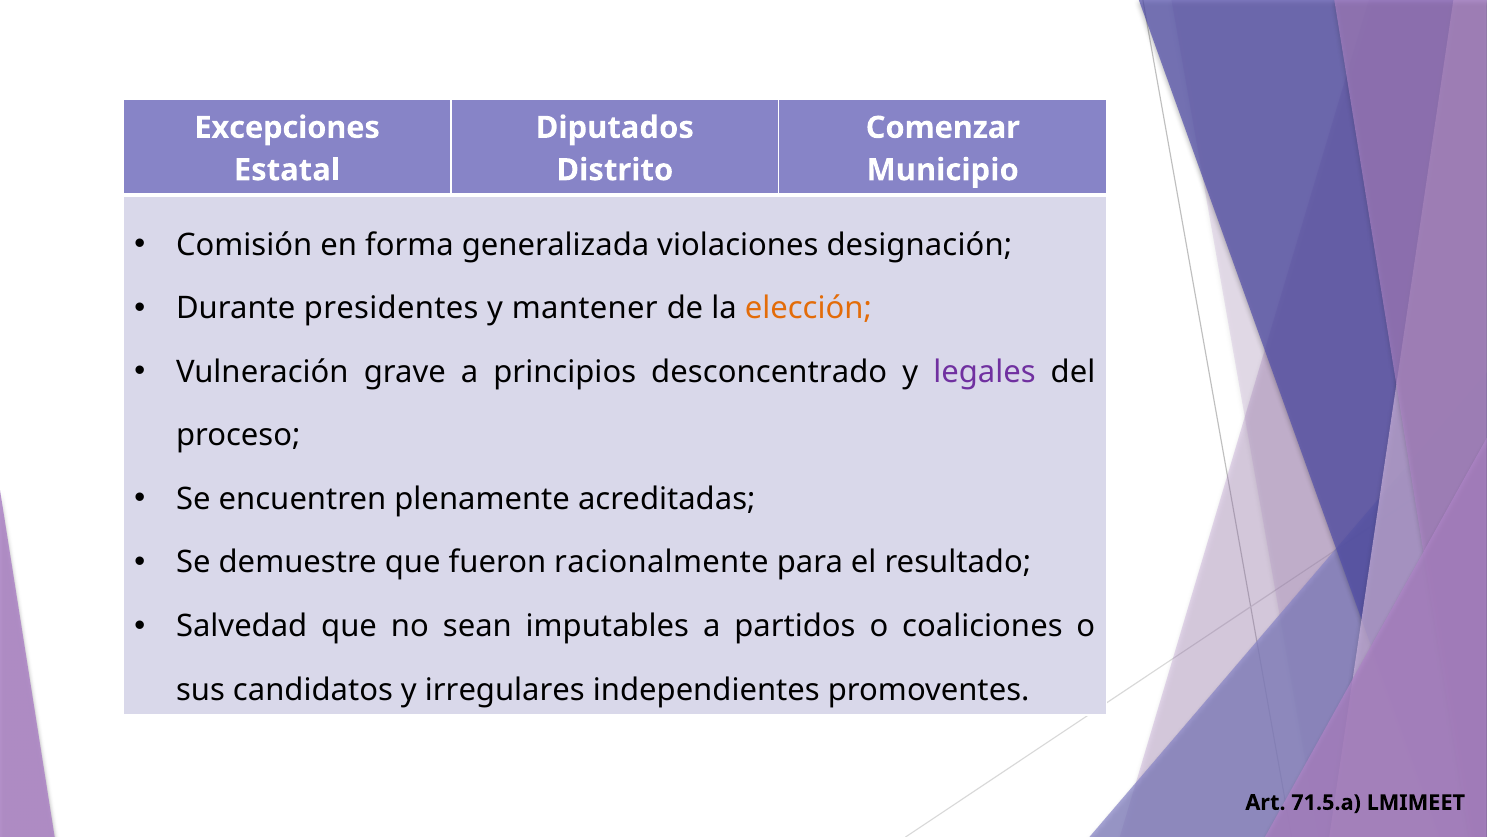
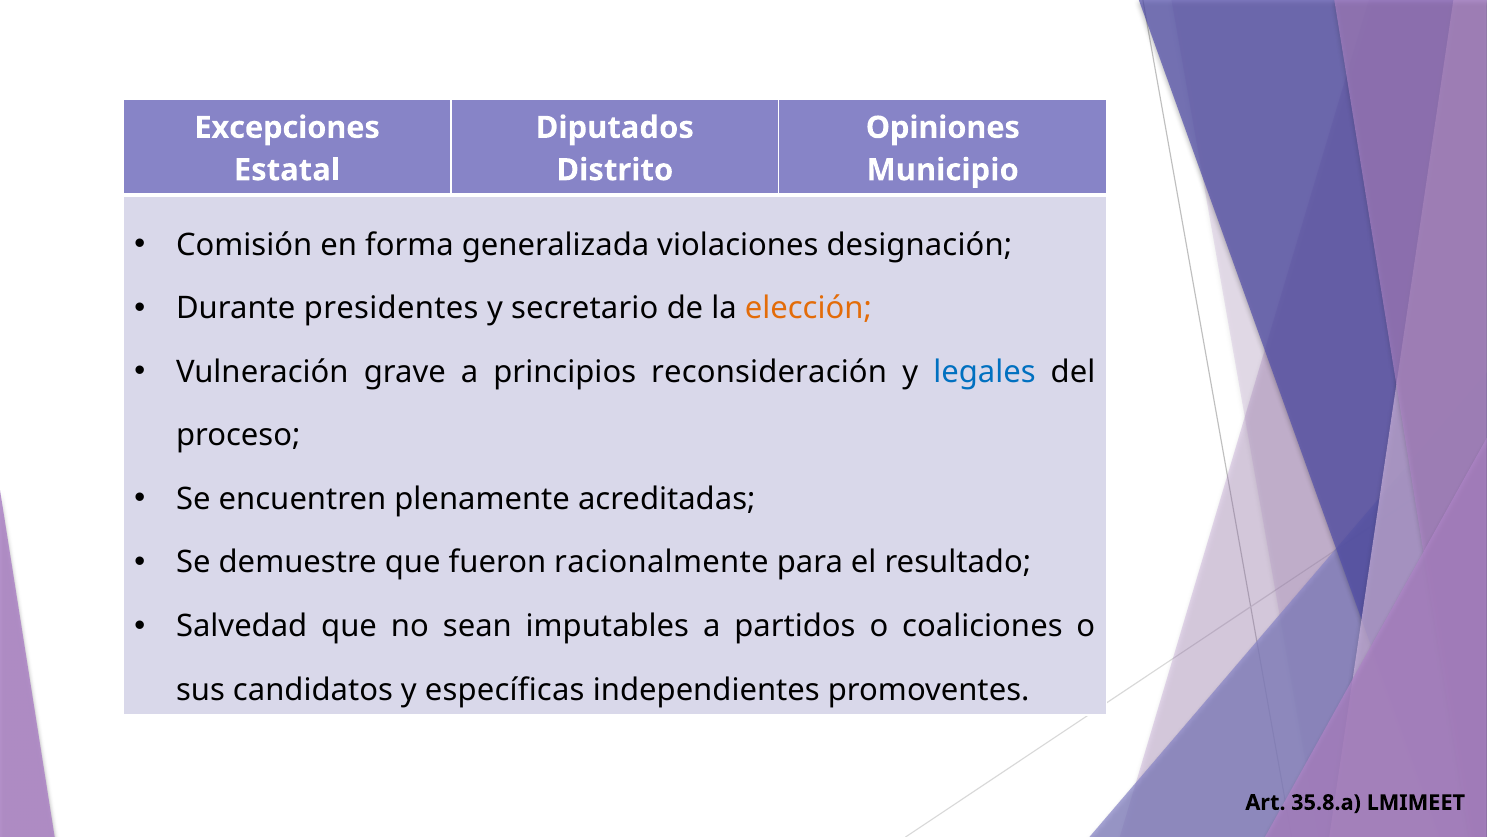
Comenzar: Comenzar -> Opiniones (943, 128)
mantener: mantener -> secretario (585, 308)
desconcentrado: desconcentrado -> reconsideración (769, 372)
legales colour: purple -> blue (984, 372)
irregulares: irregulares -> específicas (505, 689)
71.5.a: 71.5.a -> 35.8.a (1326, 802)
